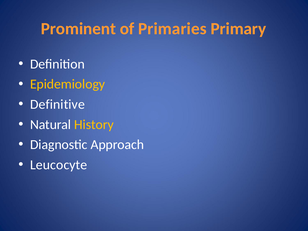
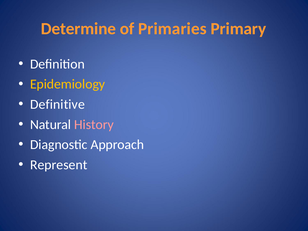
Prominent: Prominent -> Determine (78, 29)
History colour: yellow -> pink (94, 125)
Leucocyte: Leucocyte -> Represent (59, 165)
